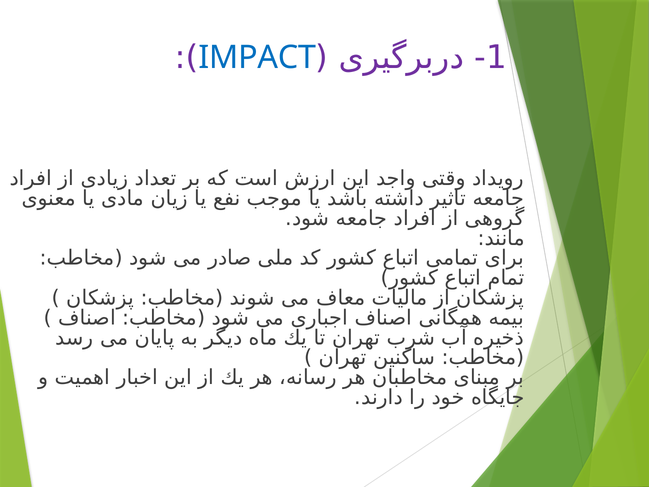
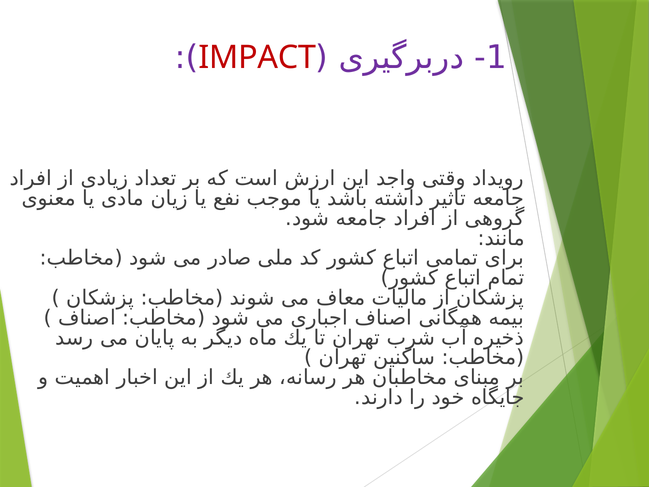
IMPACT colour: blue -> red (257, 57)
